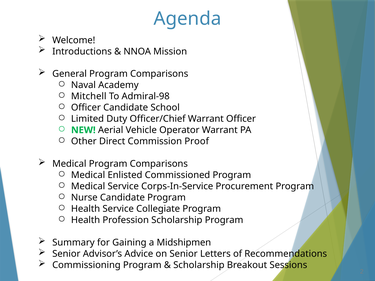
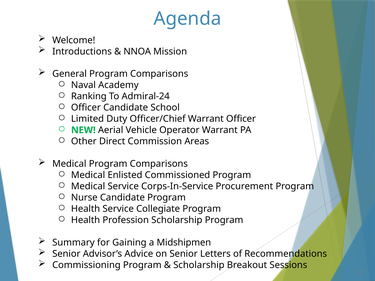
Mitchell: Mitchell -> Ranking (89, 96)
Admiral-98: Admiral-98 -> Admiral-24 (146, 96)
Proof: Proof -> Areas (197, 141)
